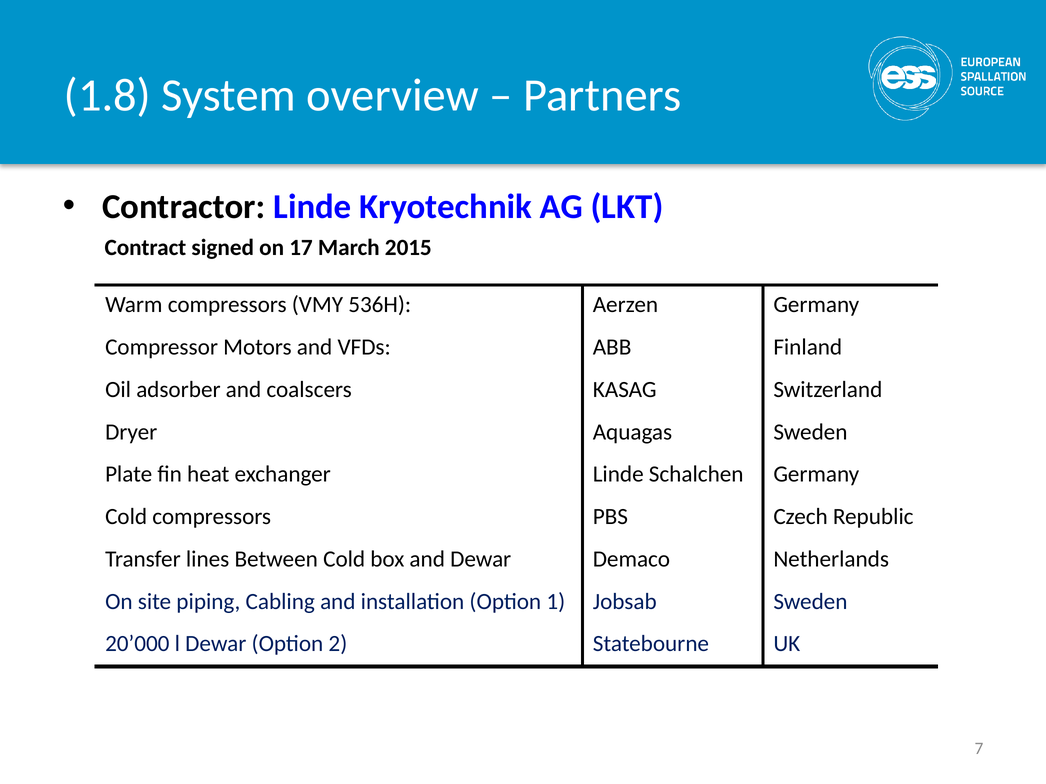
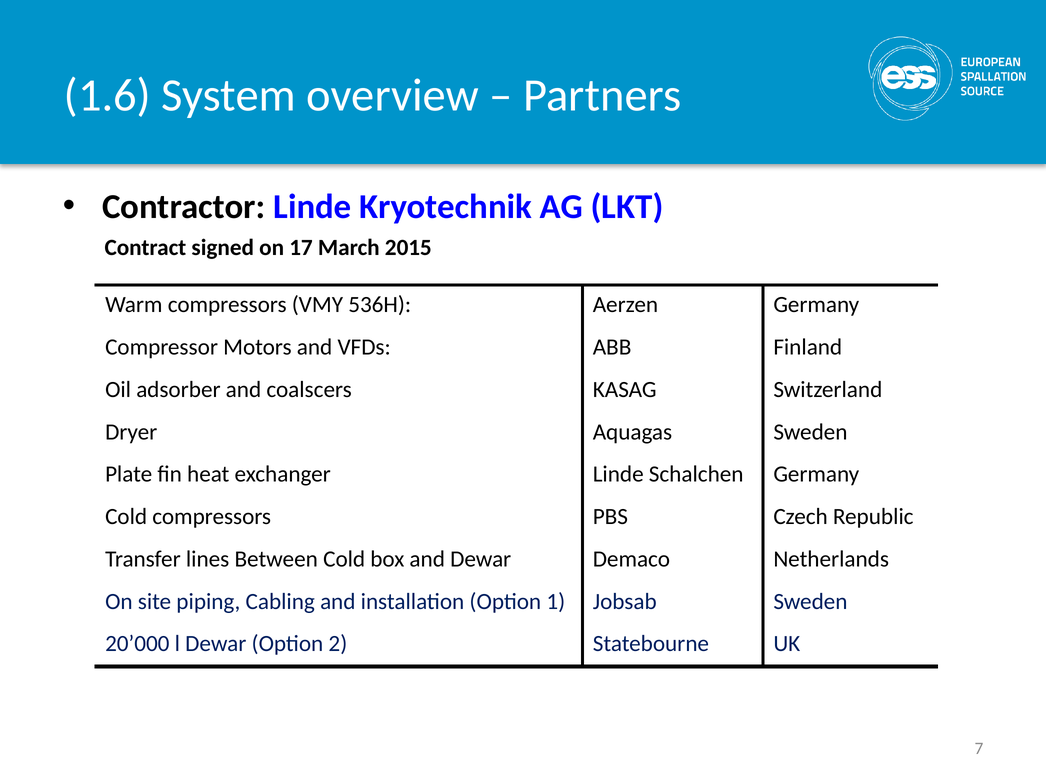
1.8: 1.8 -> 1.6 (107, 96)
